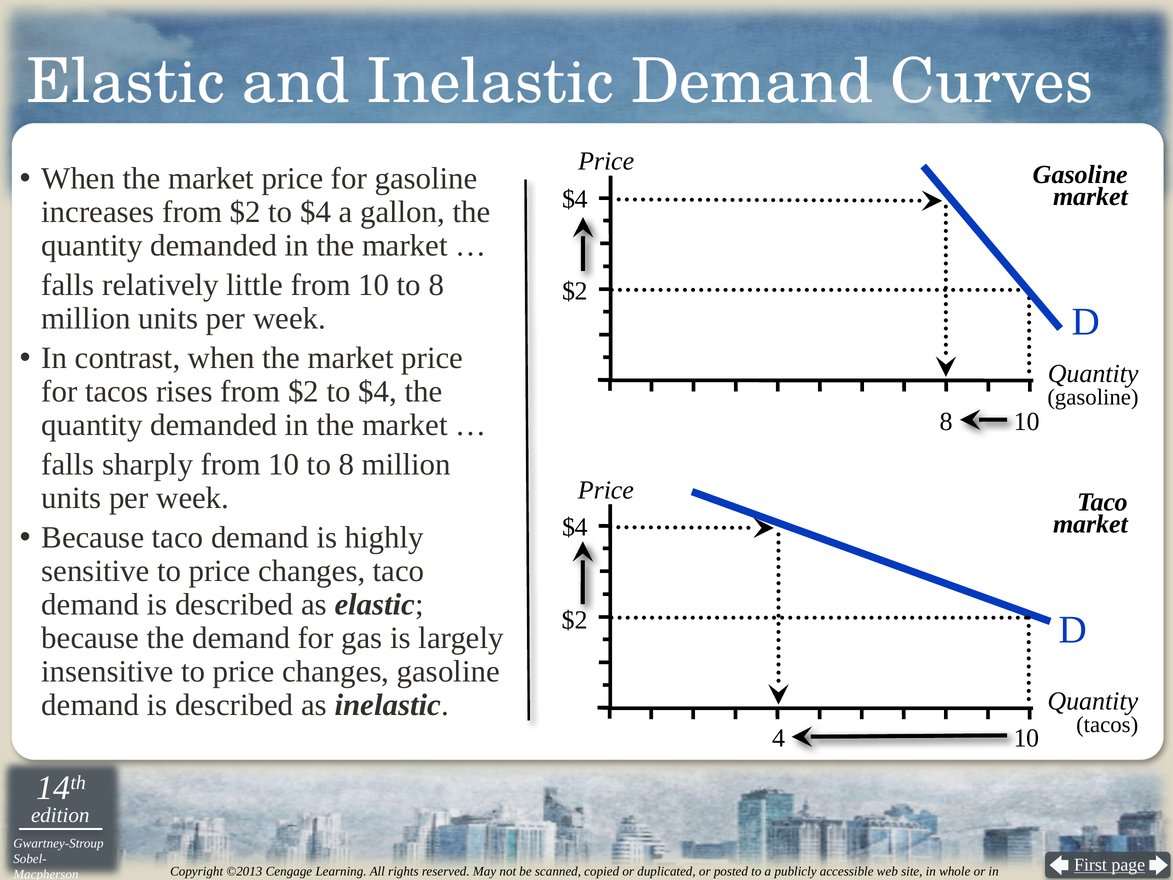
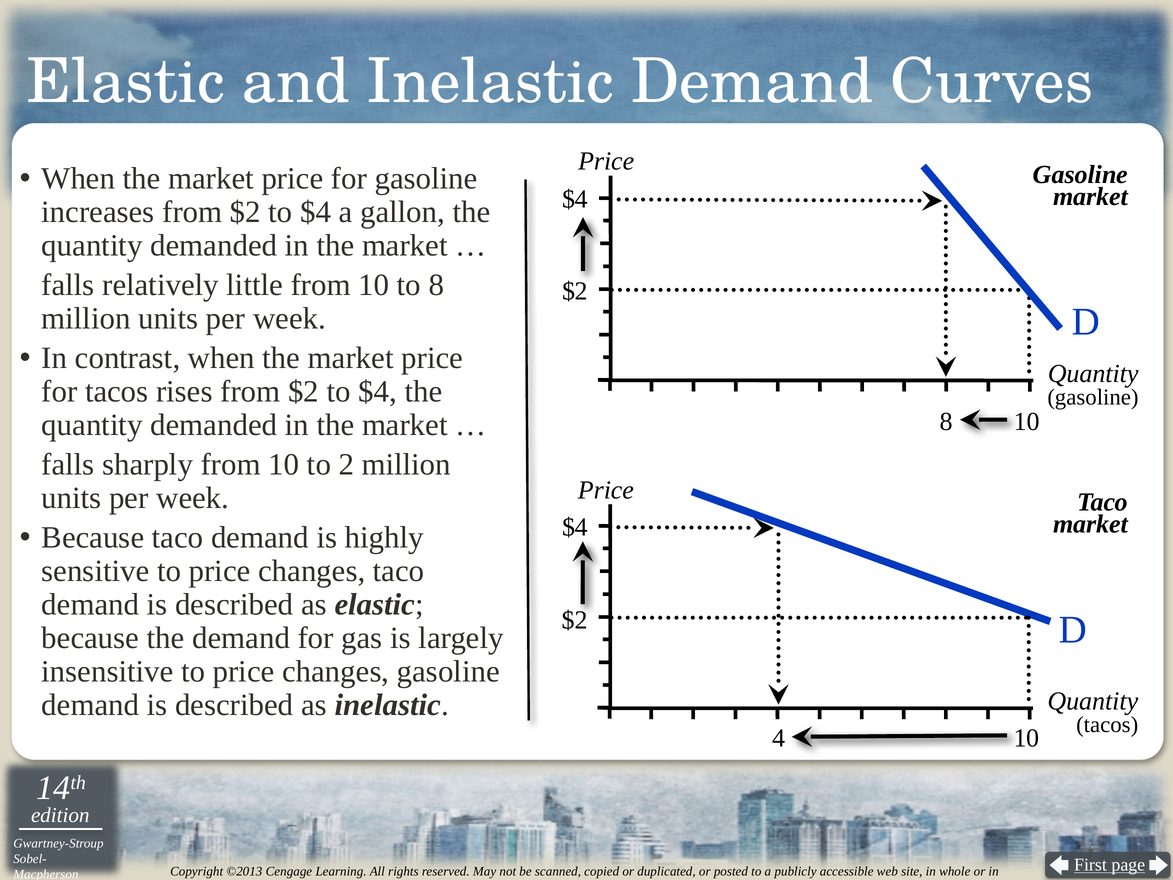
8: 8 -> 2 (346, 465)
